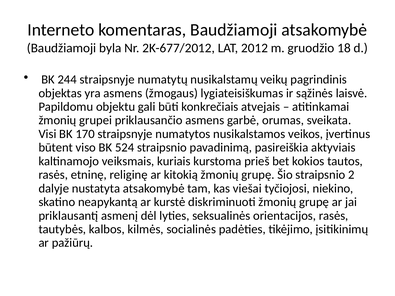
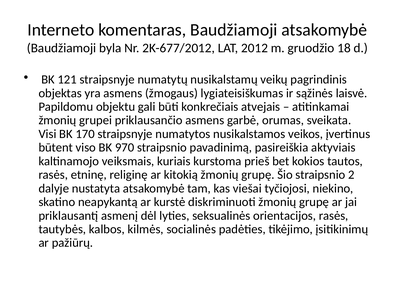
244: 244 -> 121 (67, 80)
524: 524 -> 970 (125, 148)
